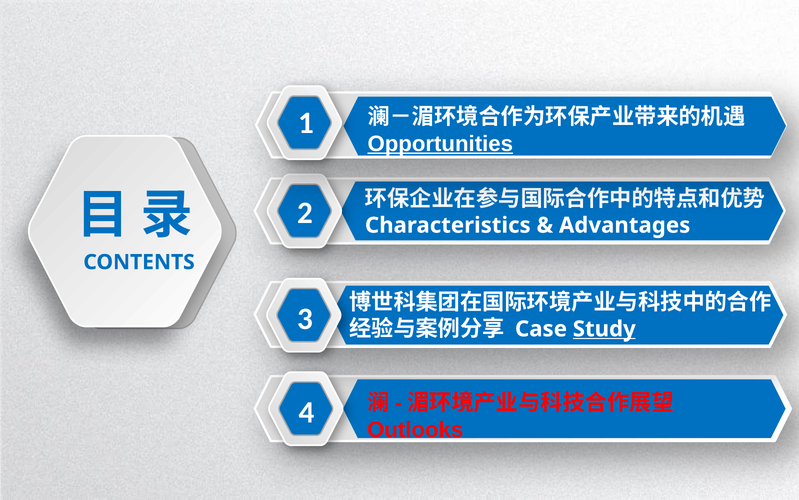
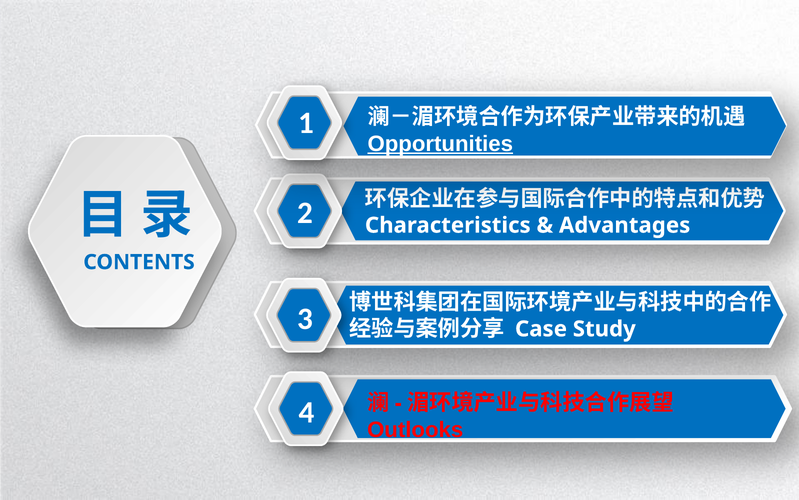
Study underline: present -> none (604, 329)
